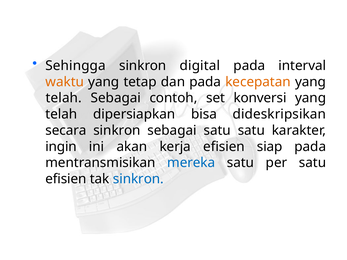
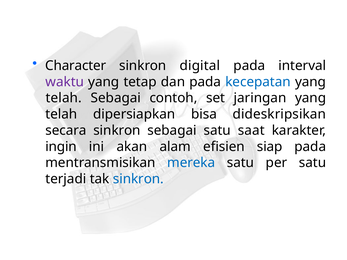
Sehingga: Sehingga -> Character (76, 66)
waktu colour: orange -> purple (65, 82)
kecepatan colour: orange -> blue (258, 82)
konversi: konversi -> jaringan (260, 98)
satu satu: satu -> saat (251, 131)
kerja: kerja -> alam (175, 147)
efisien: efisien -> terjadi (66, 179)
